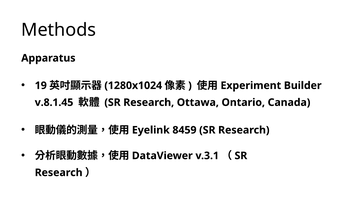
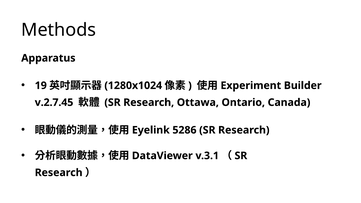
v.8.1.45: v.8.1.45 -> v.2.7.45 (54, 102)
8459: 8459 -> 5286 (184, 130)
